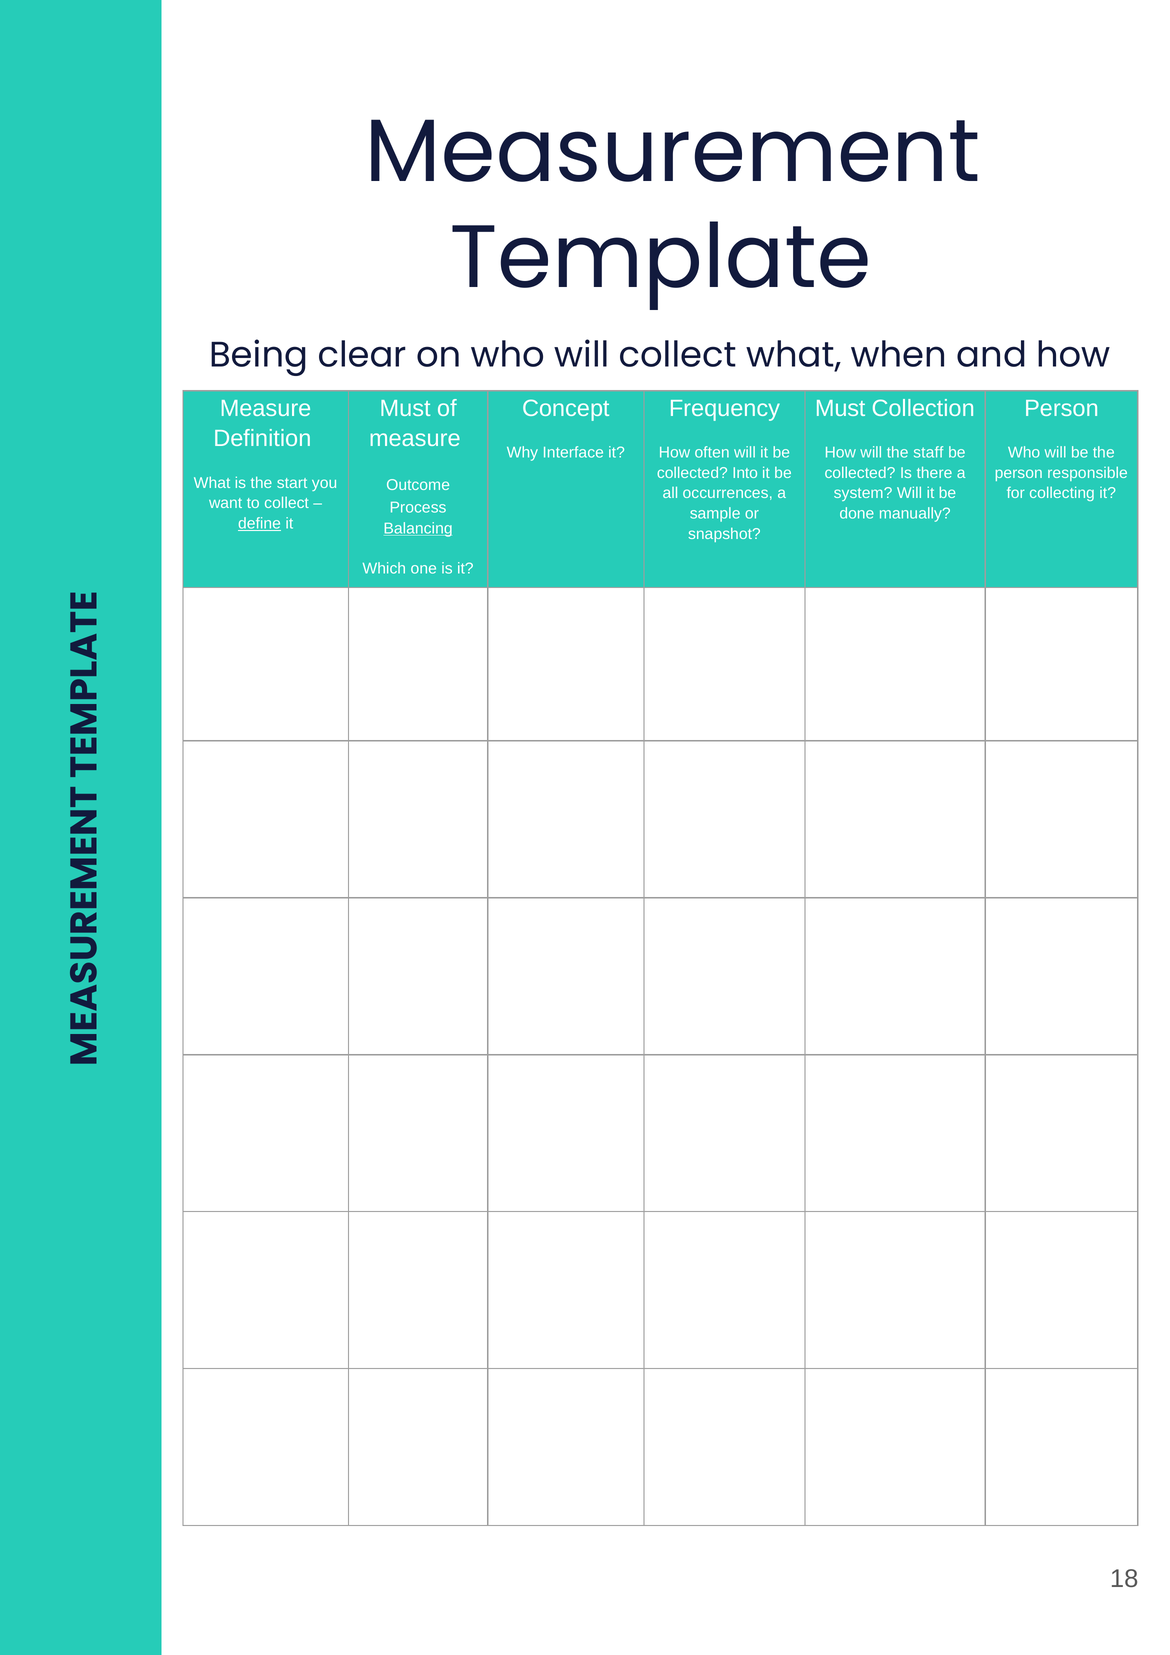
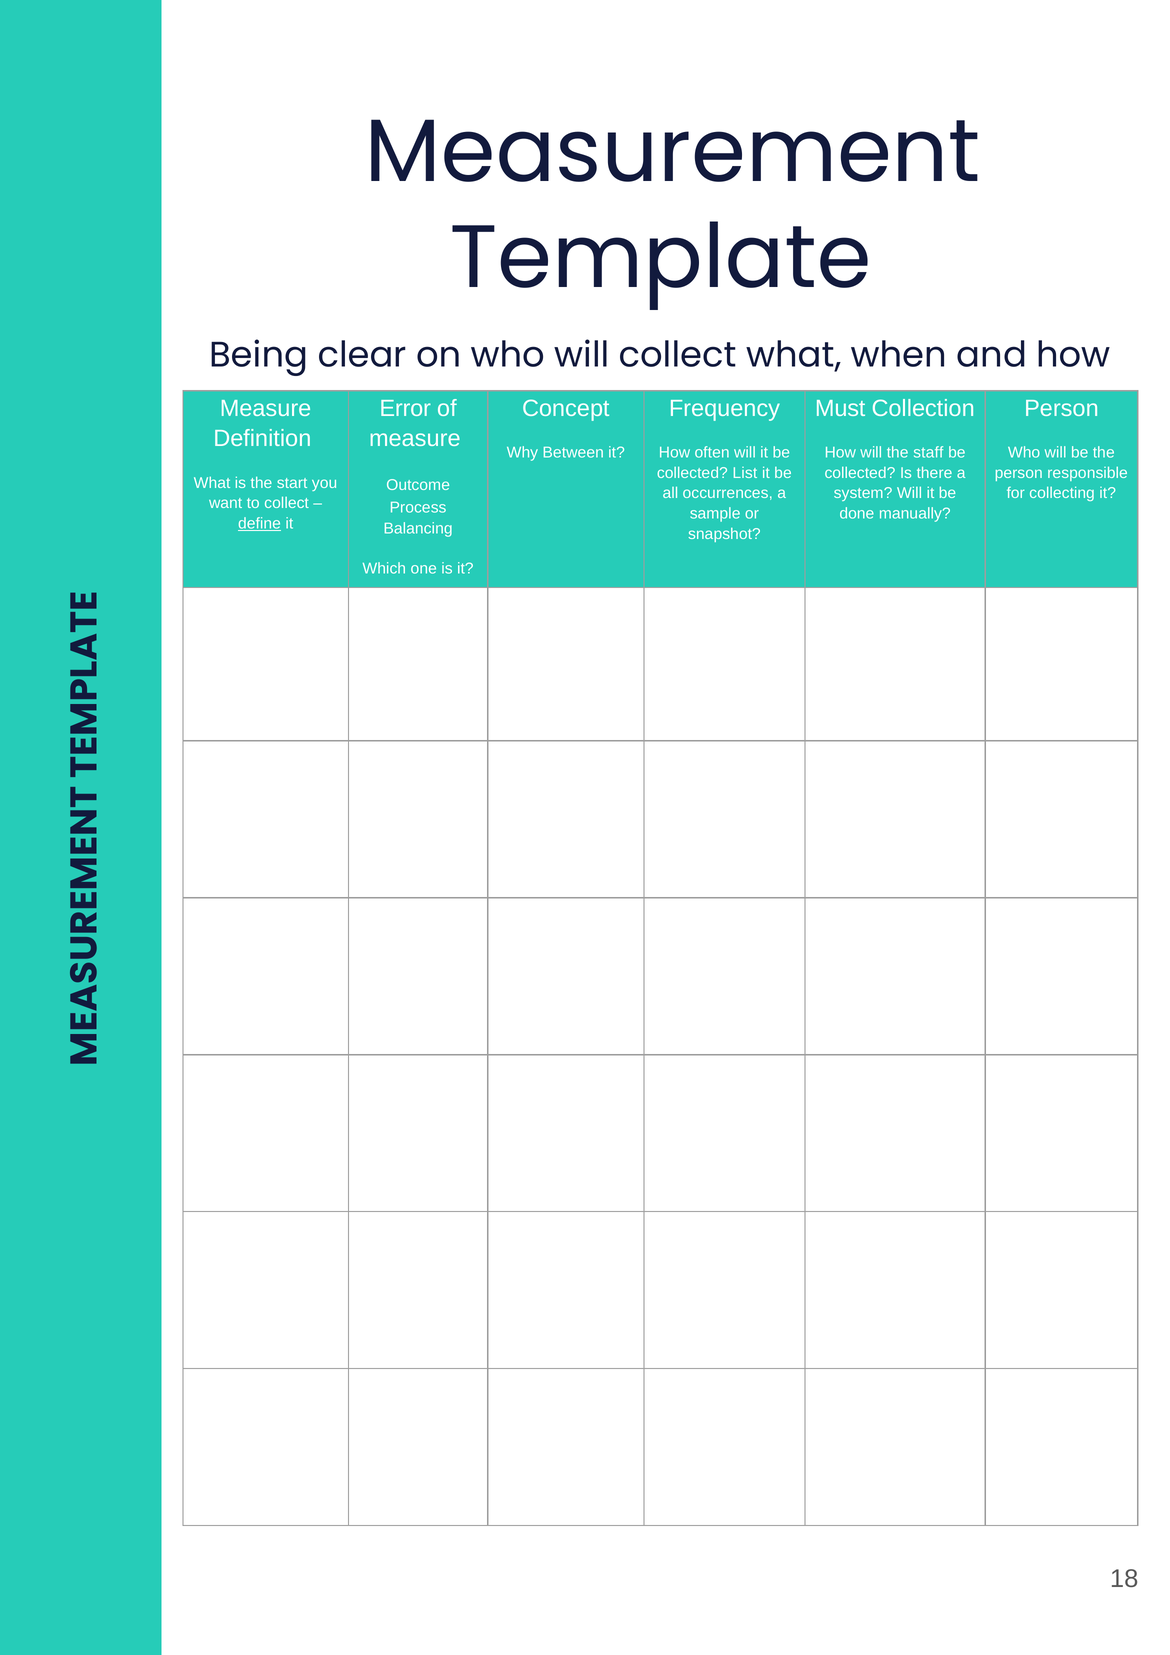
Must: Must -> Error (405, 408)
Interface: Interface -> Between (573, 452)
Into: Into -> List (745, 473)
Balancing underline: present -> none (418, 528)
